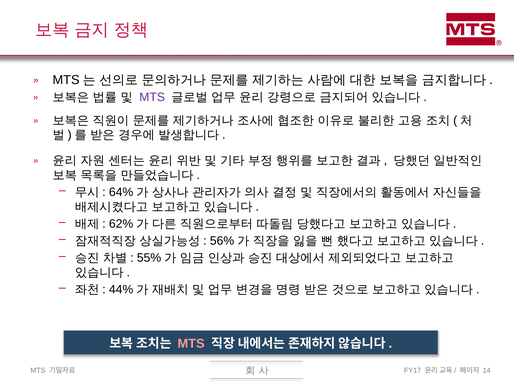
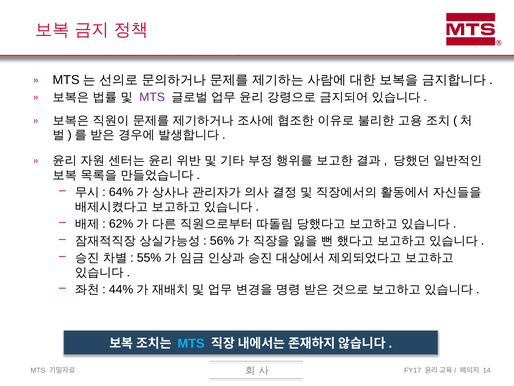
MTS colour: pink -> light blue (191, 343)
